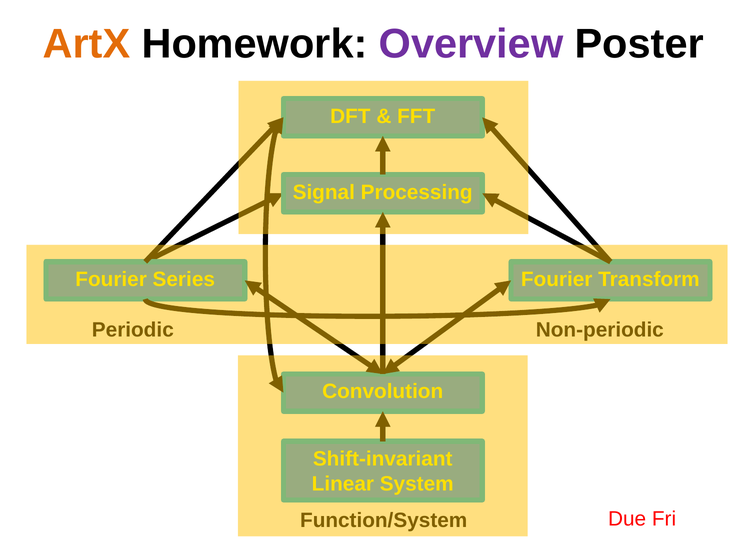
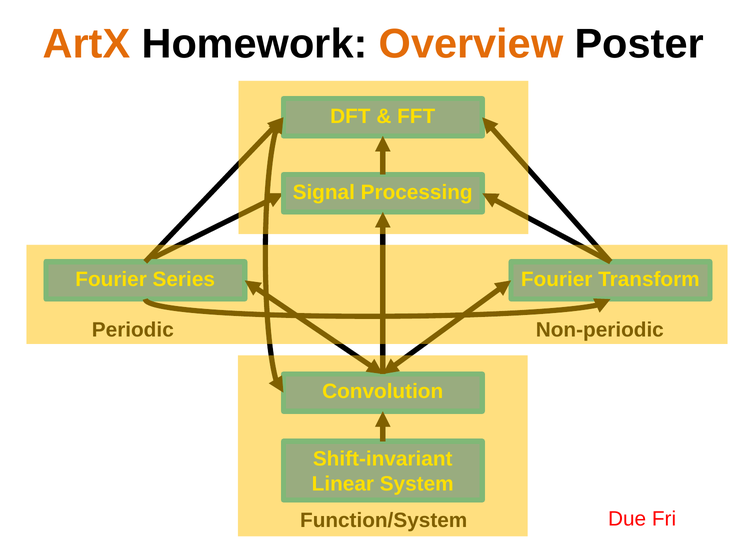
Overview colour: purple -> orange (471, 44)
